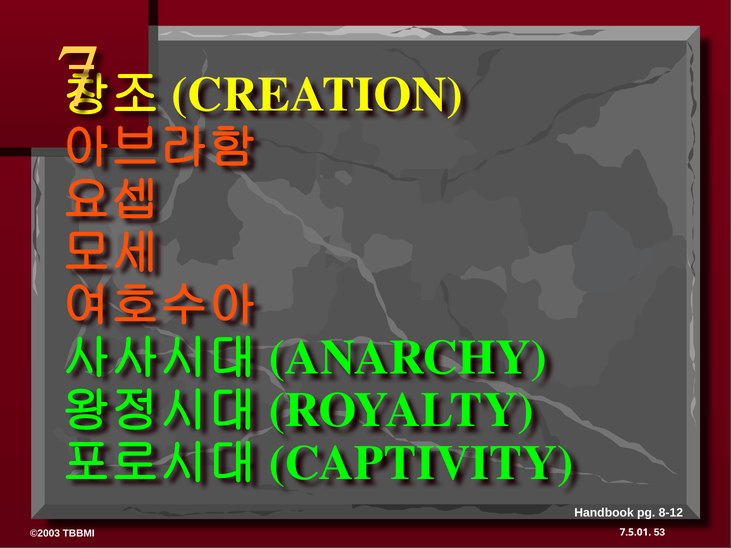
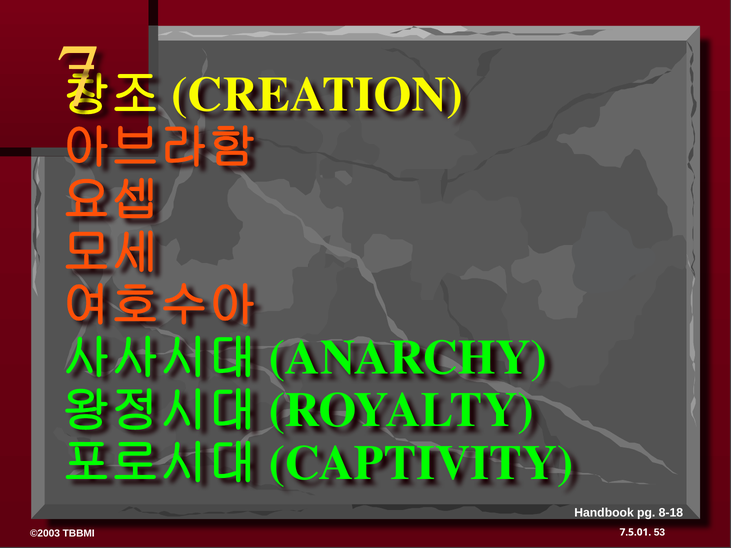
8-12: 8-12 -> 8-18 (671, 513)
